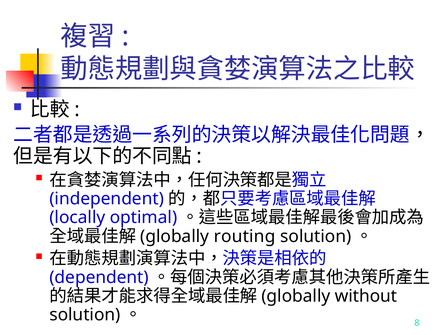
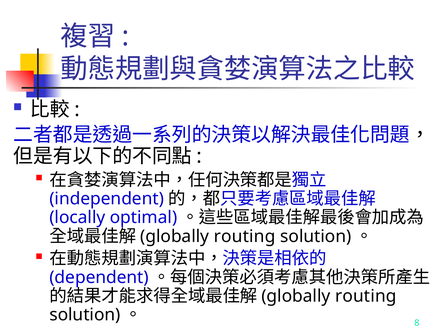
without: without -> routing (366, 296)
